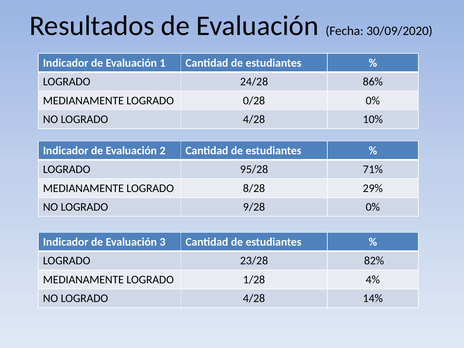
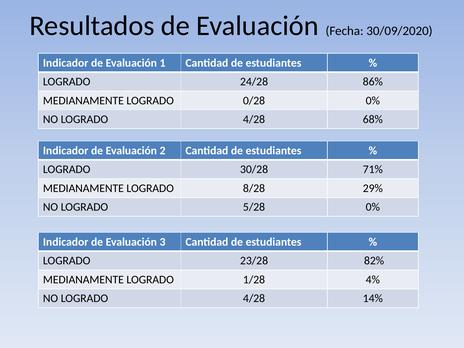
10%: 10% -> 68% (373, 119)
95/28: 95/28 -> 30/28 (254, 169)
9/28: 9/28 -> 5/28 (254, 207)
